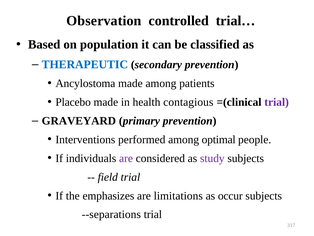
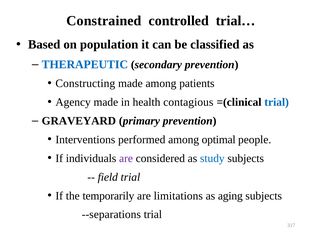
Observation: Observation -> Constrained (104, 21)
Ancylostoma: Ancylostoma -> Constructing (85, 83)
Placebo: Placebo -> Agency (73, 102)
trial colour: purple -> blue (277, 102)
study colour: purple -> blue (212, 158)
emphasizes: emphasizes -> temporarily (108, 195)
occur: occur -> aging (230, 195)
